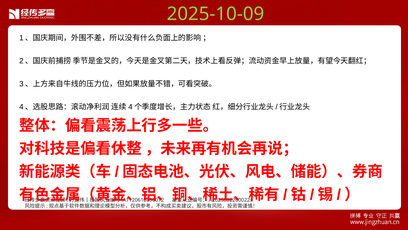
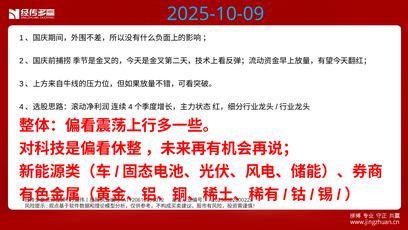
2025-10-09 colour: light green -> light blue (215, 14)
